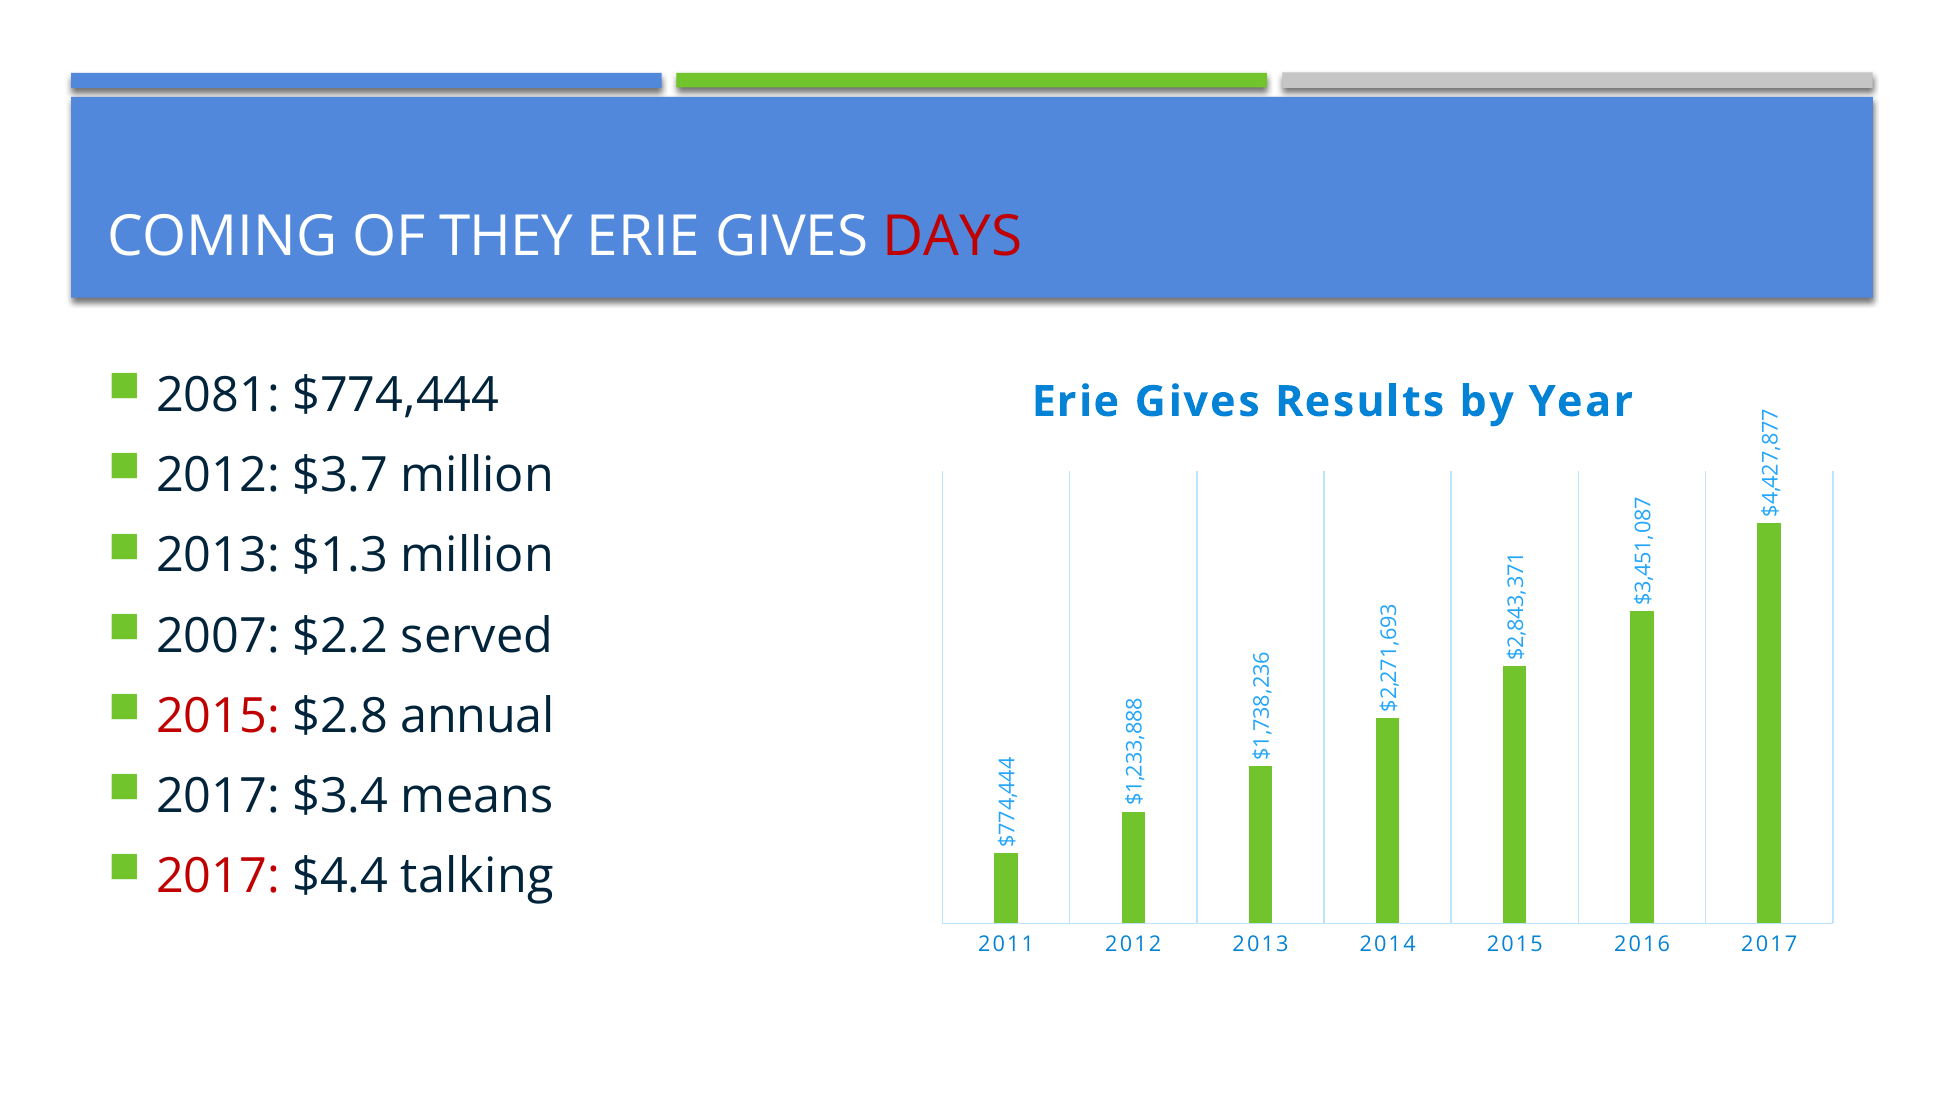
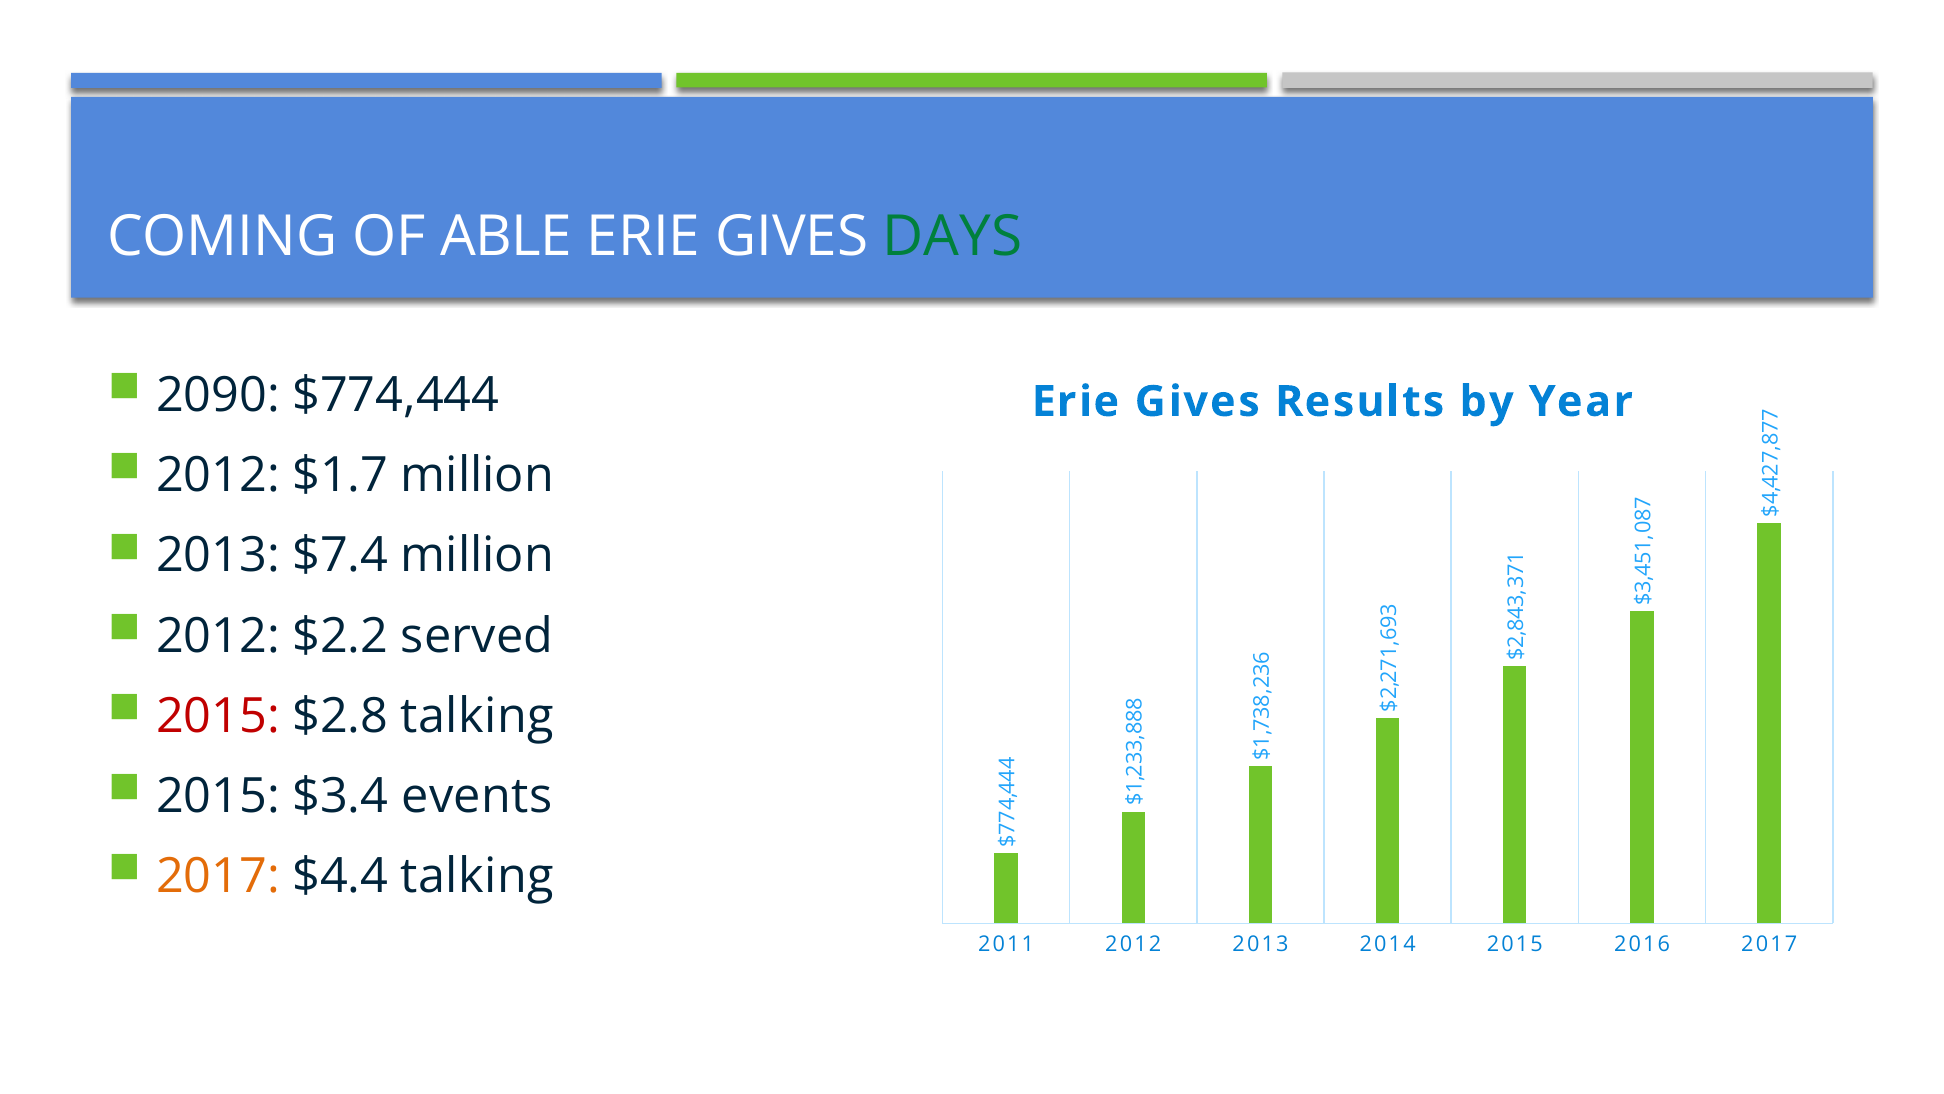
THEY: THEY -> ABLE (506, 236)
DAYS colour: red -> green (953, 236)
2081: 2081 -> 2090 (218, 395)
$3.7: $3.7 -> $1.7 (340, 475)
$1.3: $1.3 -> $7.4 (340, 555)
2007: 2007 -> 2012 (218, 636)
$2.8 annual: annual -> talking (477, 716)
2017: 2017 -> 2015 (218, 796)
means: means -> events (477, 796)
2017 colour: red -> orange (218, 876)
